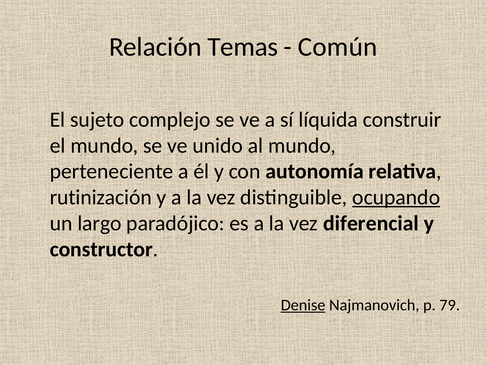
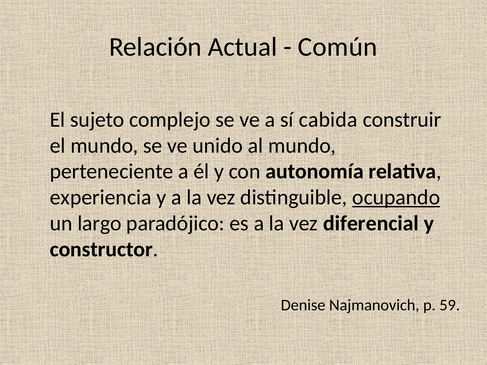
Temas: Temas -> Actual (243, 47)
líquida: líquida -> cabida (328, 120)
rutinización: rutinización -> experiencia (101, 198)
Denise underline: present -> none (303, 305)
79: 79 -> 59 (450, 305)
